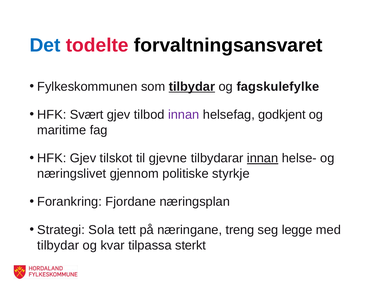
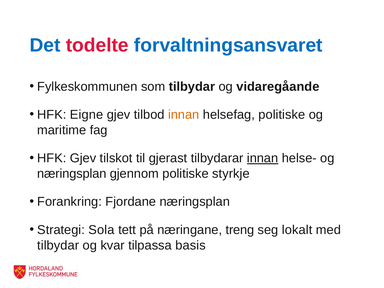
forvaltningsansvaret colour: black -> blue (228, 45)
tilbydar underline: present -> none (192, 87)
fagskulefylke: fagskulefylke -> vidaregåande (278, 87)
Svært: Svært -> Eigne (87, 115)
innan colour: purple -> orange (184, 115)
helsefag godkjent: godkjent -> politiske (282, 115)
gjevne: gjevne -> gjerast (168, 158)
næringslivet: næringslivet -> næringsplan (72, 174)
legge: legge -> lokalt (297, 230)
sterkt: sterkt -> basis (190, 245)
